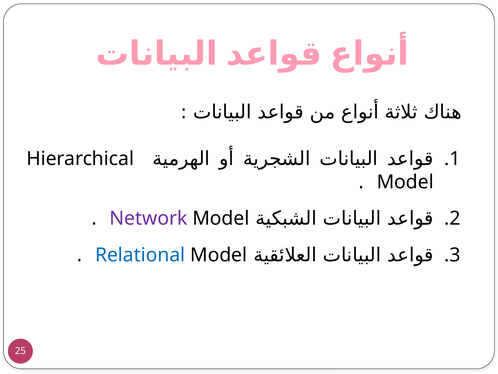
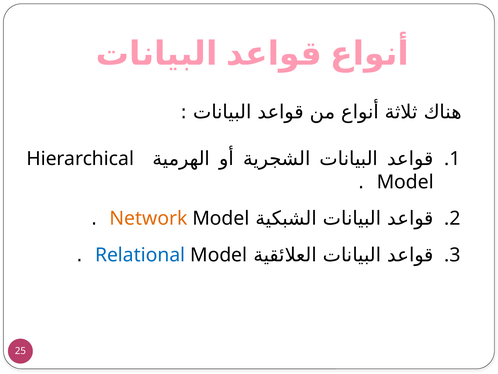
Network colour: purple -> orange (149, 218)
